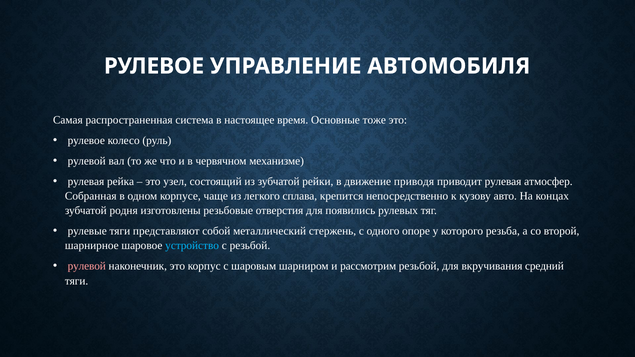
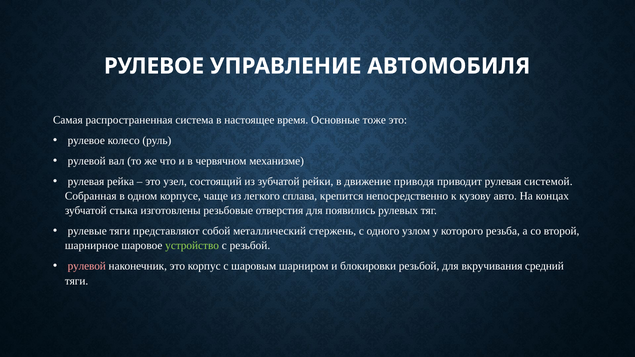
атмосфер: атмосфер -> системой (548, 182)
родня: родня -> стыка (124, 211)
опоре: опоре -> узлом (416, 231)
устройство colour: light blue -> light green (192, 246)
рассмотрим: рассмотрим -> блокировки (368, 266)
